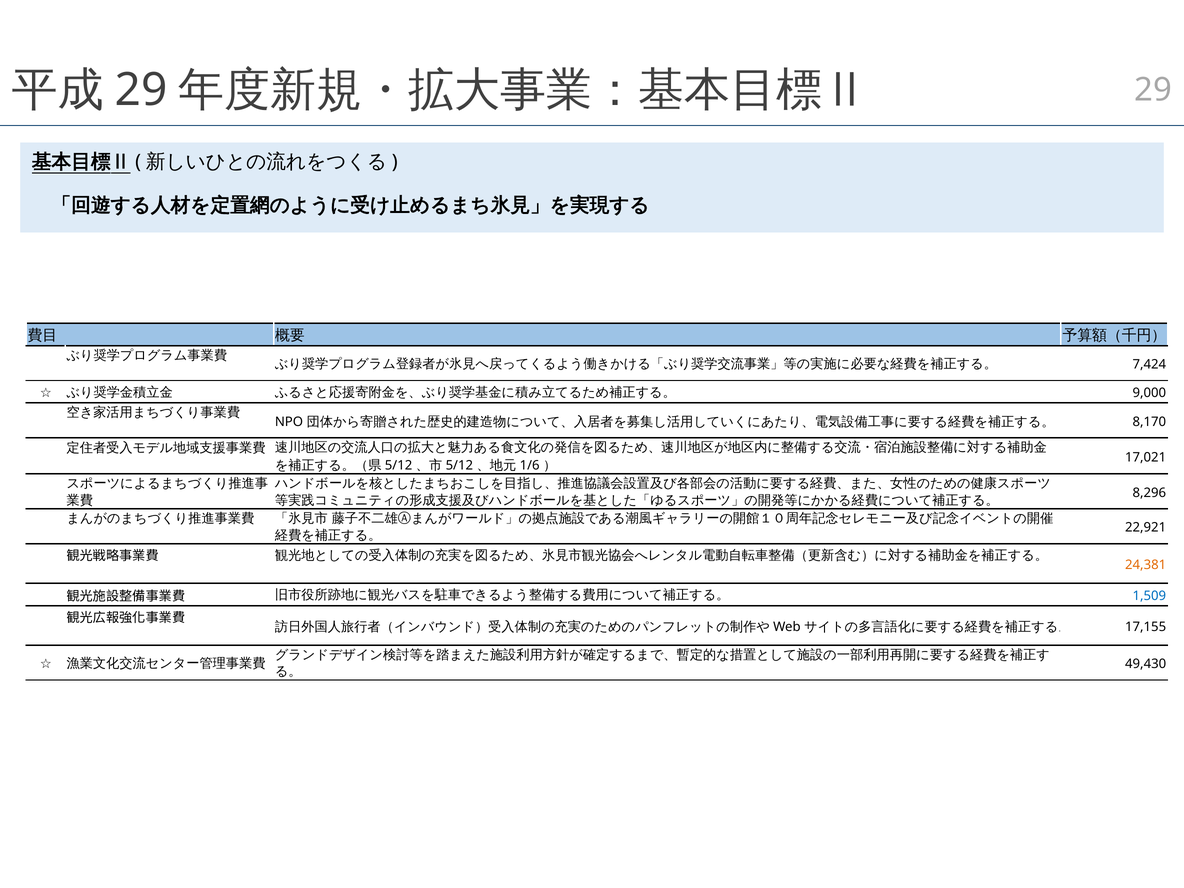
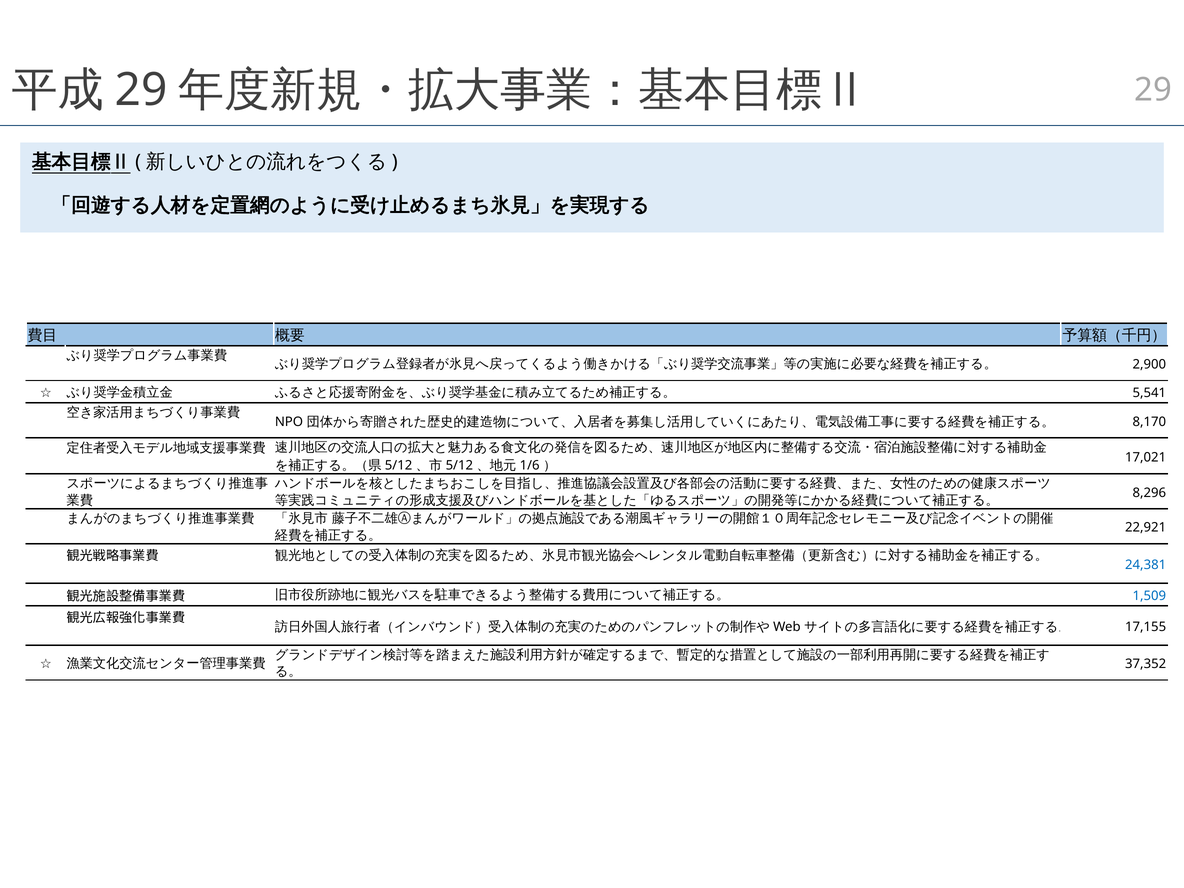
7,424: 7,424 -> 2,900 (1149, 364)
9,000: 9,000 -> 5,541 (1149, 393)
24,381 colour: orange -> blue (1146, 565)
49,430: 49,430 -> 37,352 (1146, 664)
